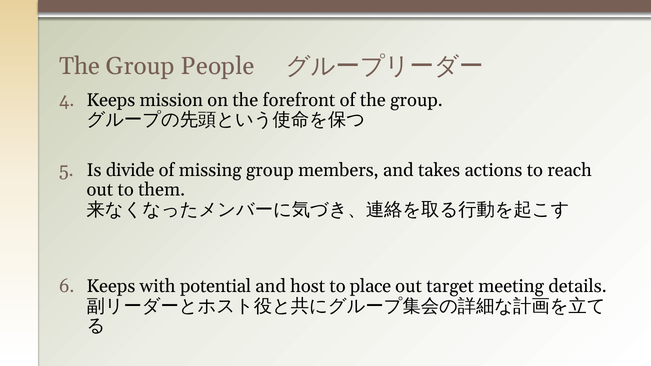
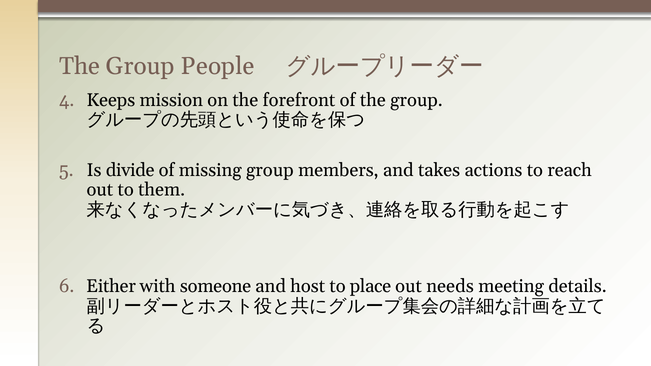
Keeps: Keeps -> Either (111, 286)
potential: potential -> someone (216, 286)
target: target -> needs (450, 286)
